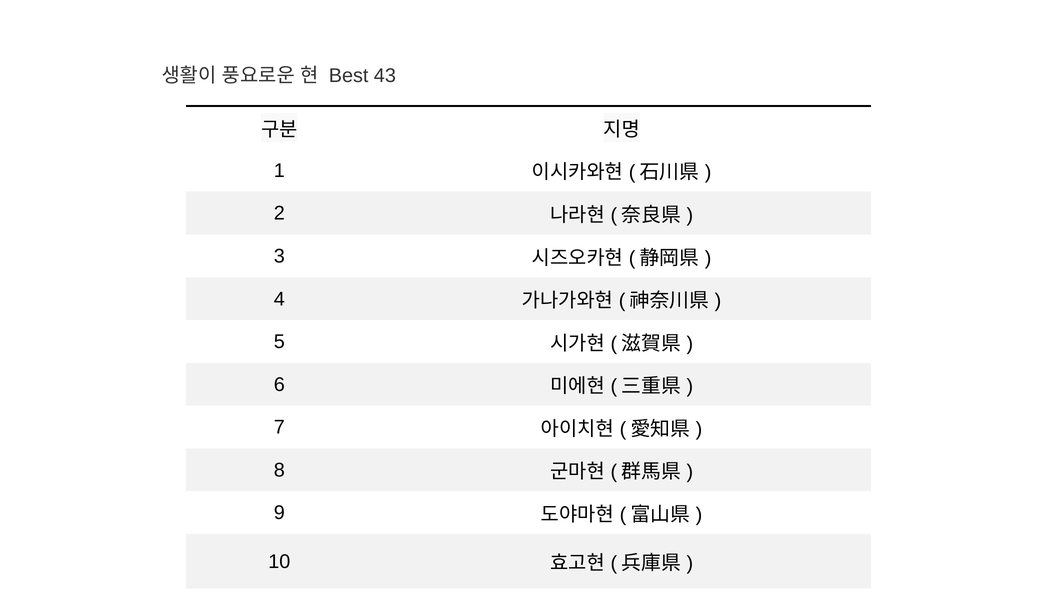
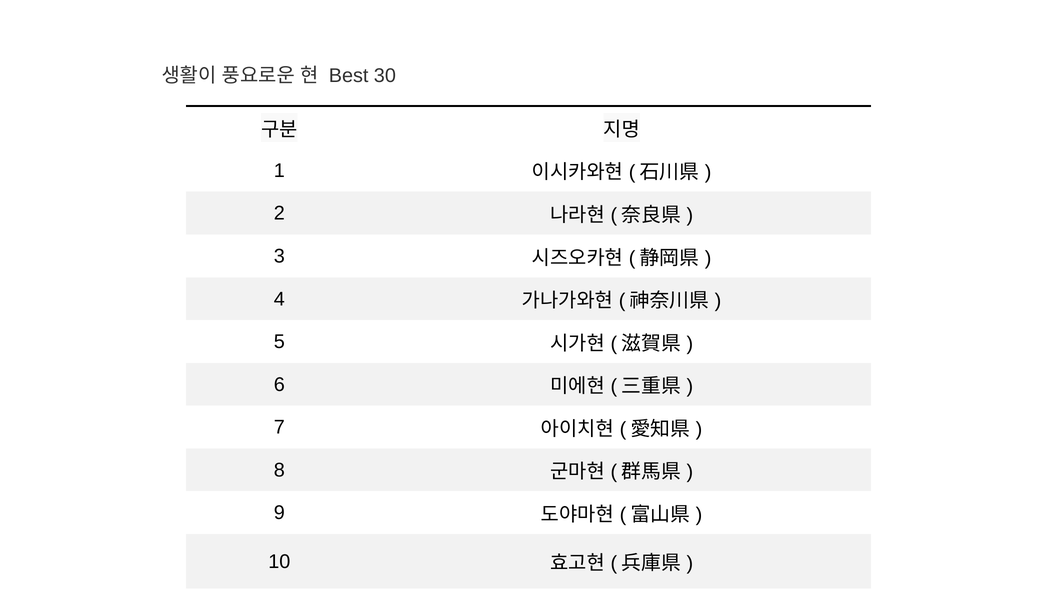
43: 43 -> 30 (385, 76)
